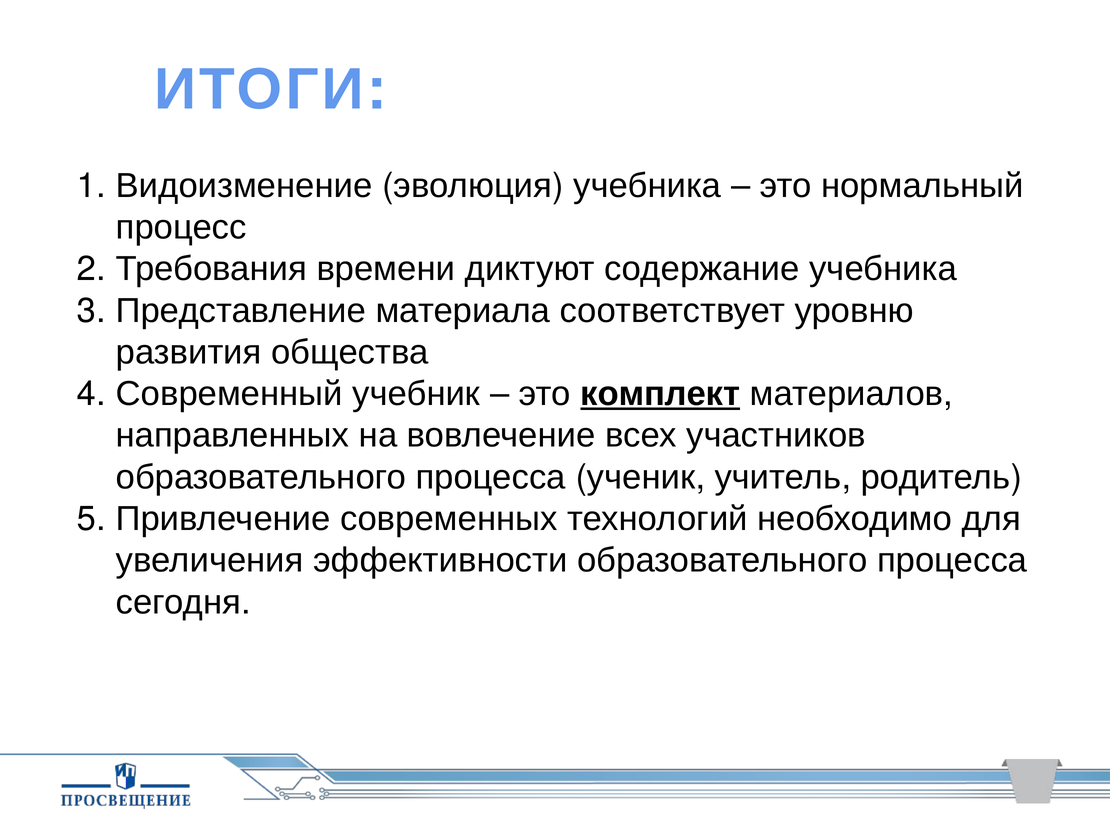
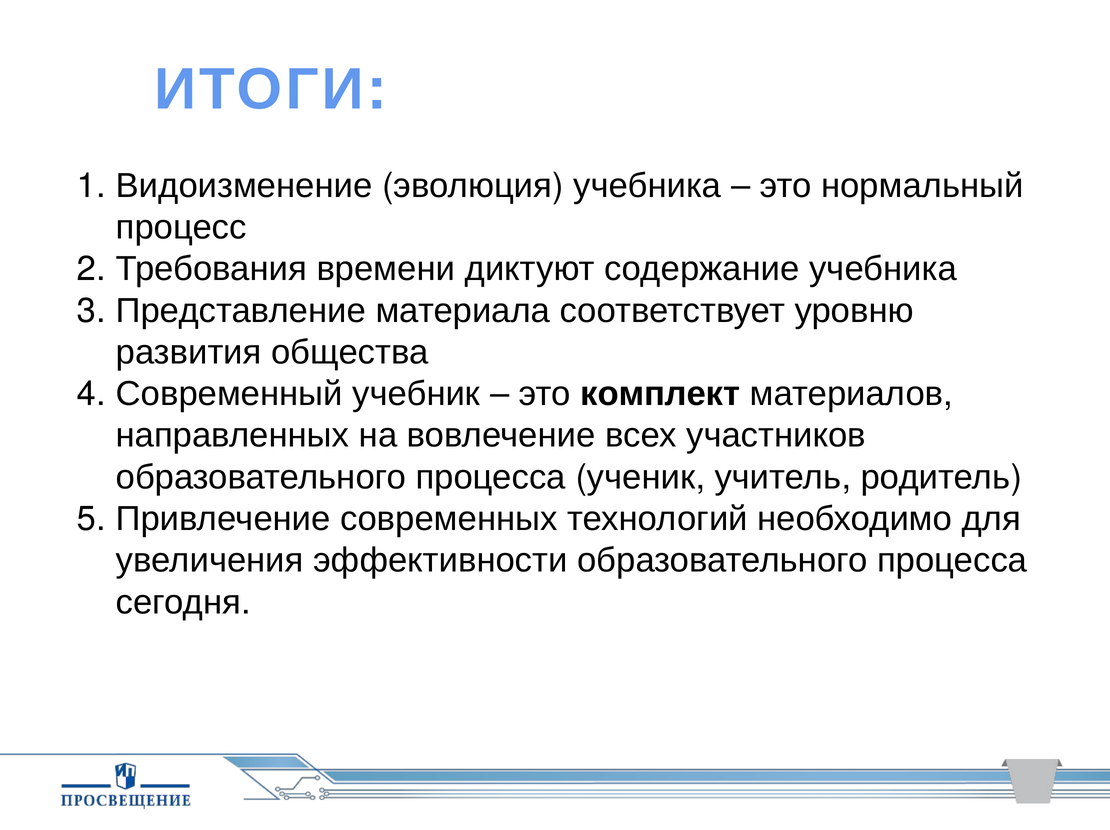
комплект underline: present -> none (660, 394)
